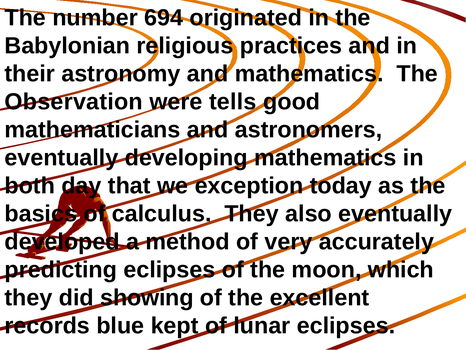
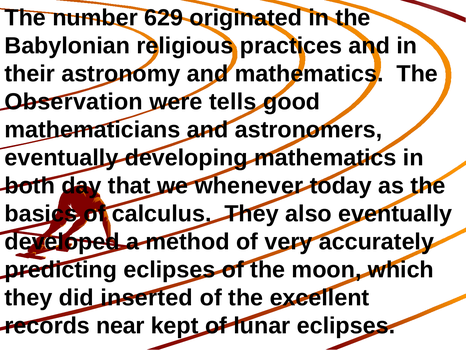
694: 694 -> 629 (164, 18)
exception: exception -> whenever (249, 186)
showing: showing -> inserted (147, 297)
blue: blue -> near (120, 325)
